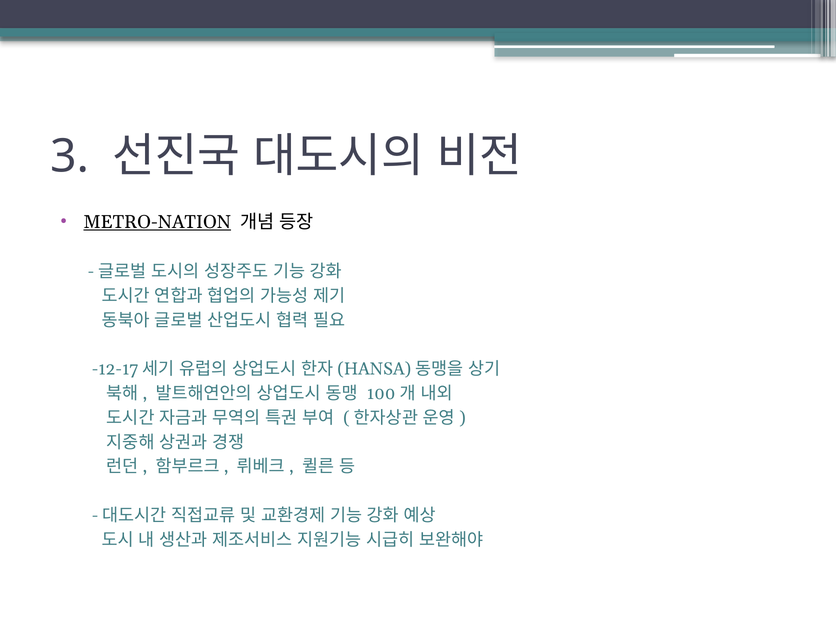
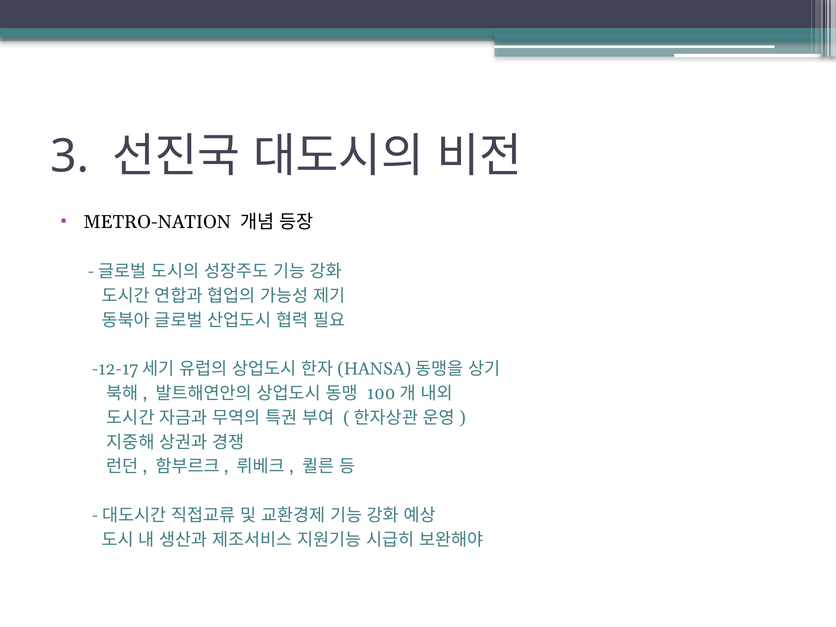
METRO-NATION underline: present -> none (157, 222)
